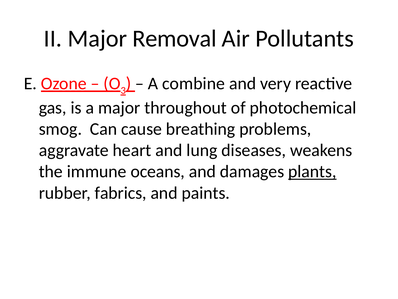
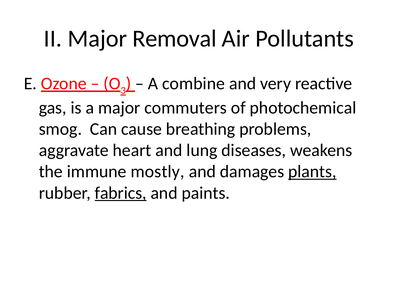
throughout: throughout -> commuters (186, 108)
oceans: oceans -> mostly (158, 171)
fabrics underline: none -> present (121, 193)
